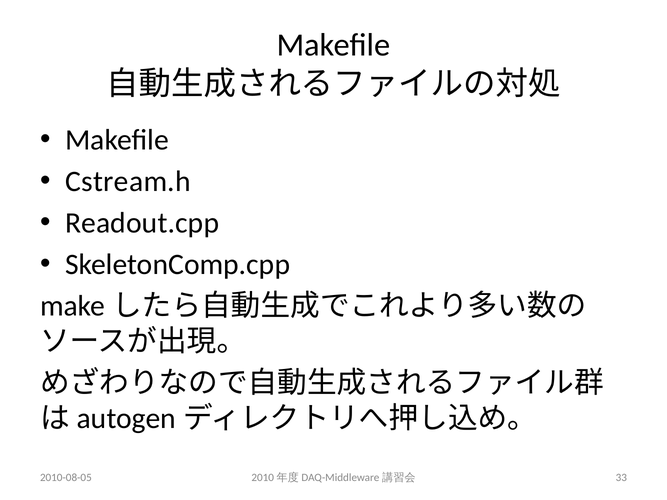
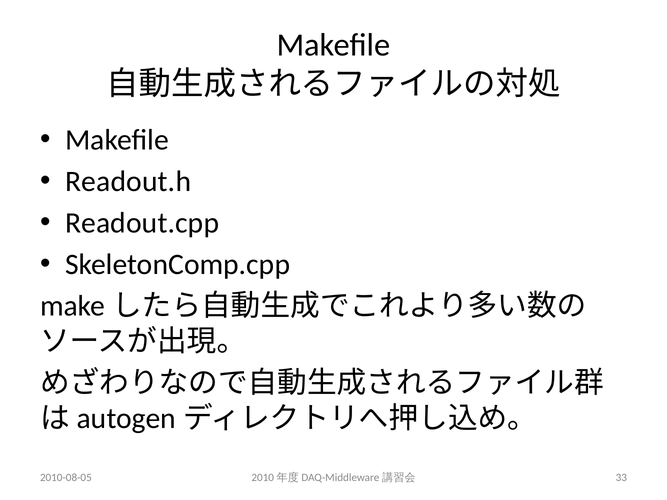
Cstream.h: Cstream.h -> Readout.h (128, 181)
